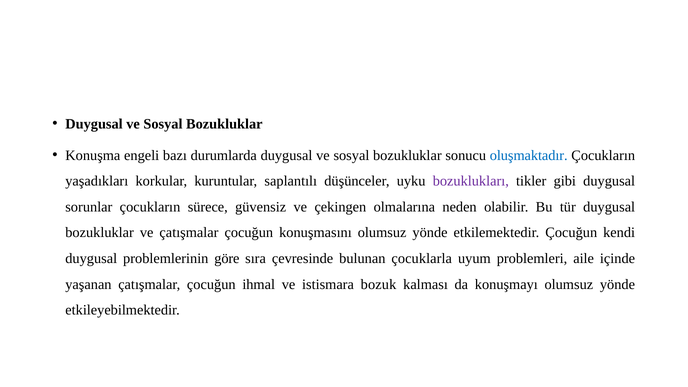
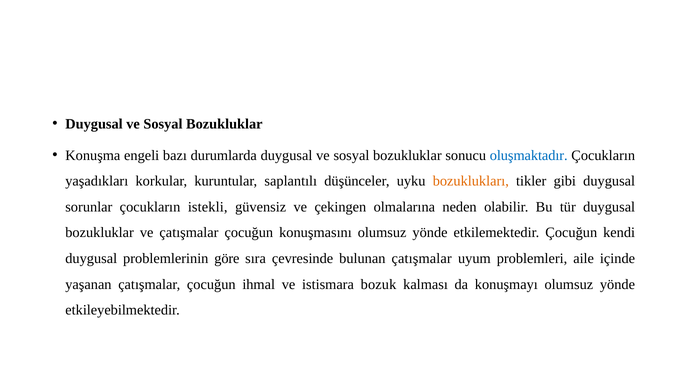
bozuklukları colour: purple -> orange (471, 181)
sürece: sürece -> istekli (208, 207)
bulunan çocuklarla: çocuklarla -> çatışmalar (422, 259)
